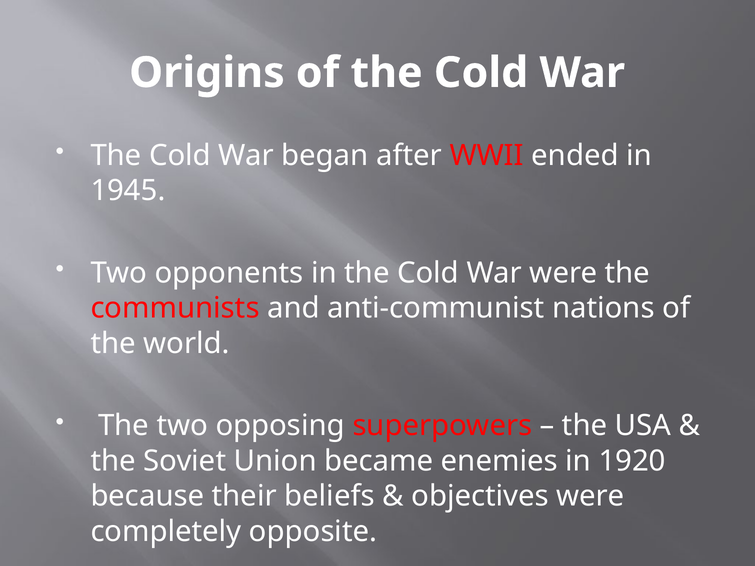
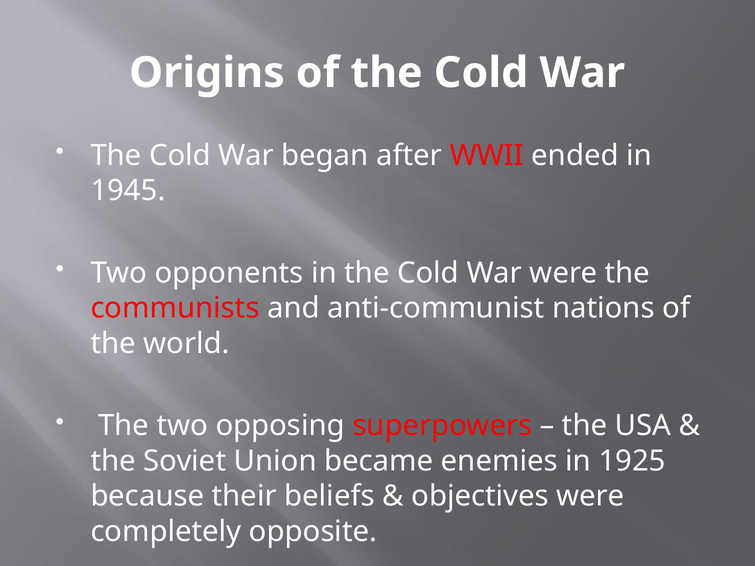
1920: 1920 -> 1925 (632, 461)
